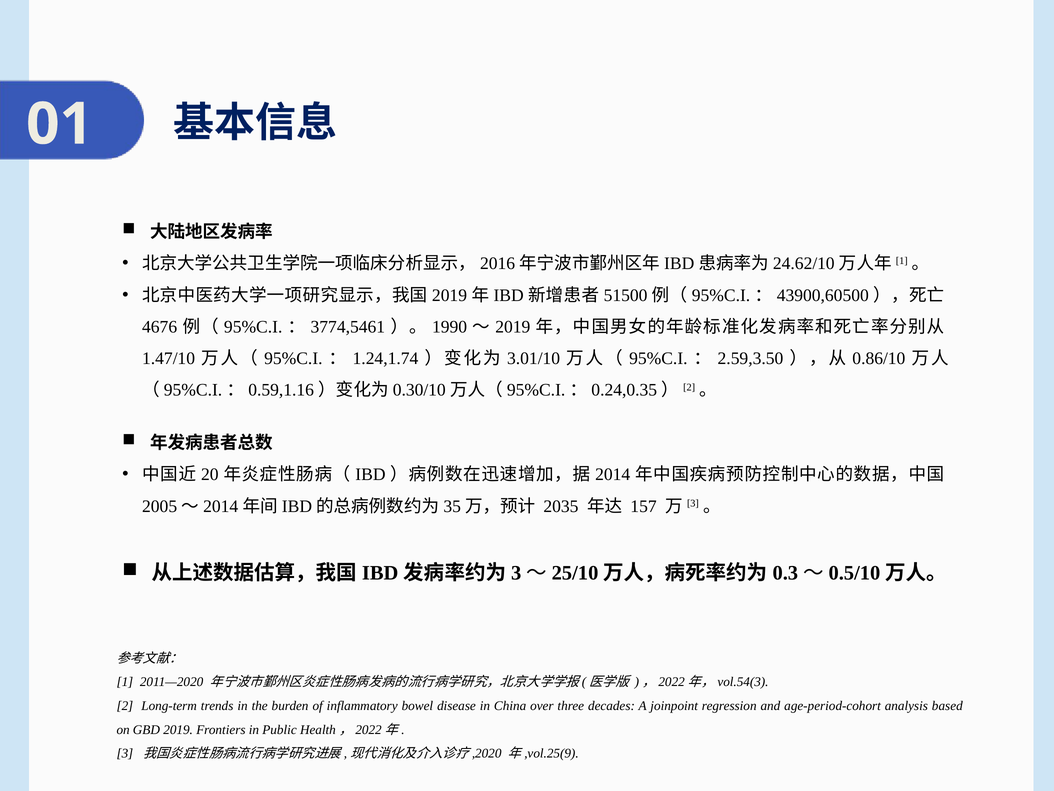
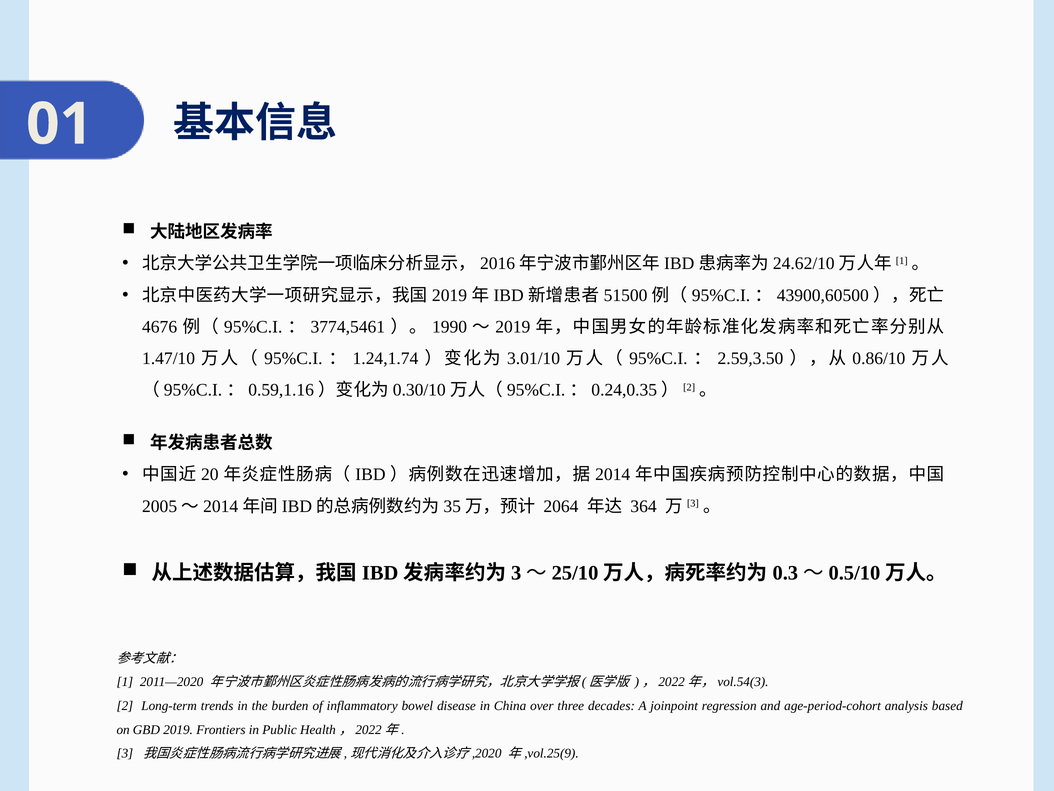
2035: 2035 -> 2064 (561, 506)
157: 157 -> 364 (644, 506)
